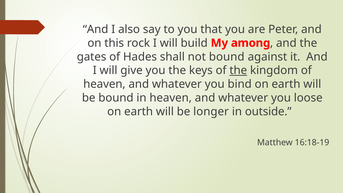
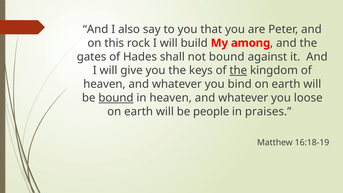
bound underline: none -> present (116, 98)
longer: longer -> people (211, 112)
outside: outside -> praises (268, 112)
